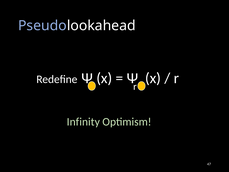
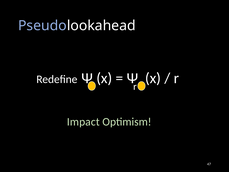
Infinity: Infinity -> Impact (83, 122)
